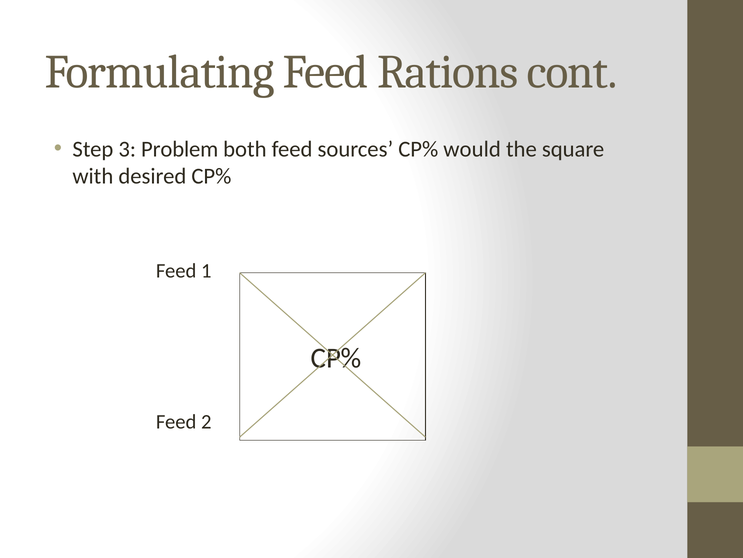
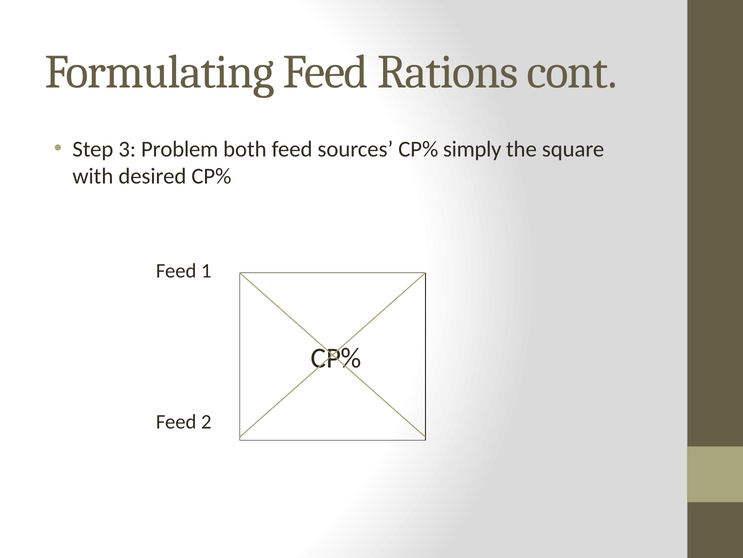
would: would -> simply (472, 149)
